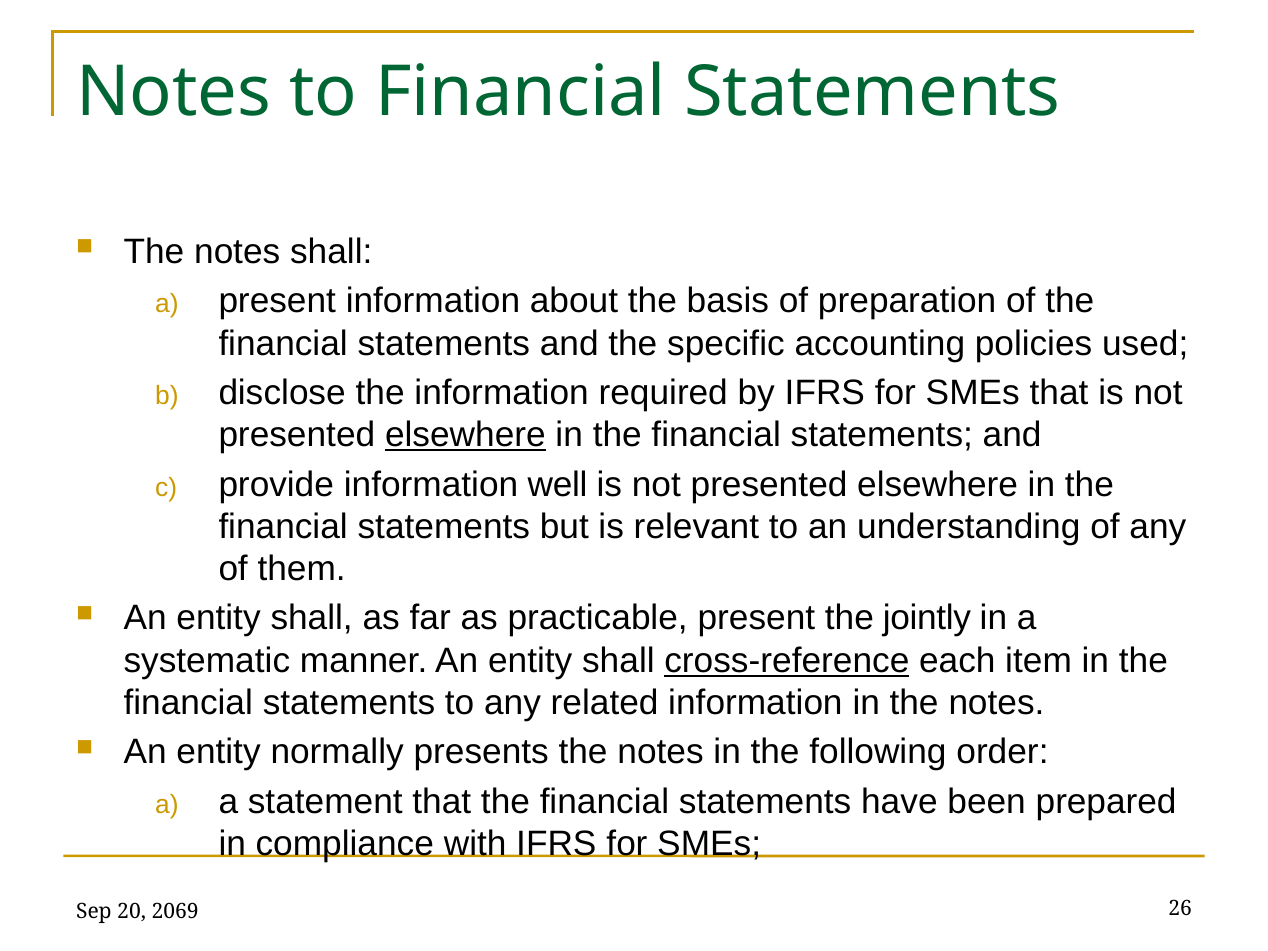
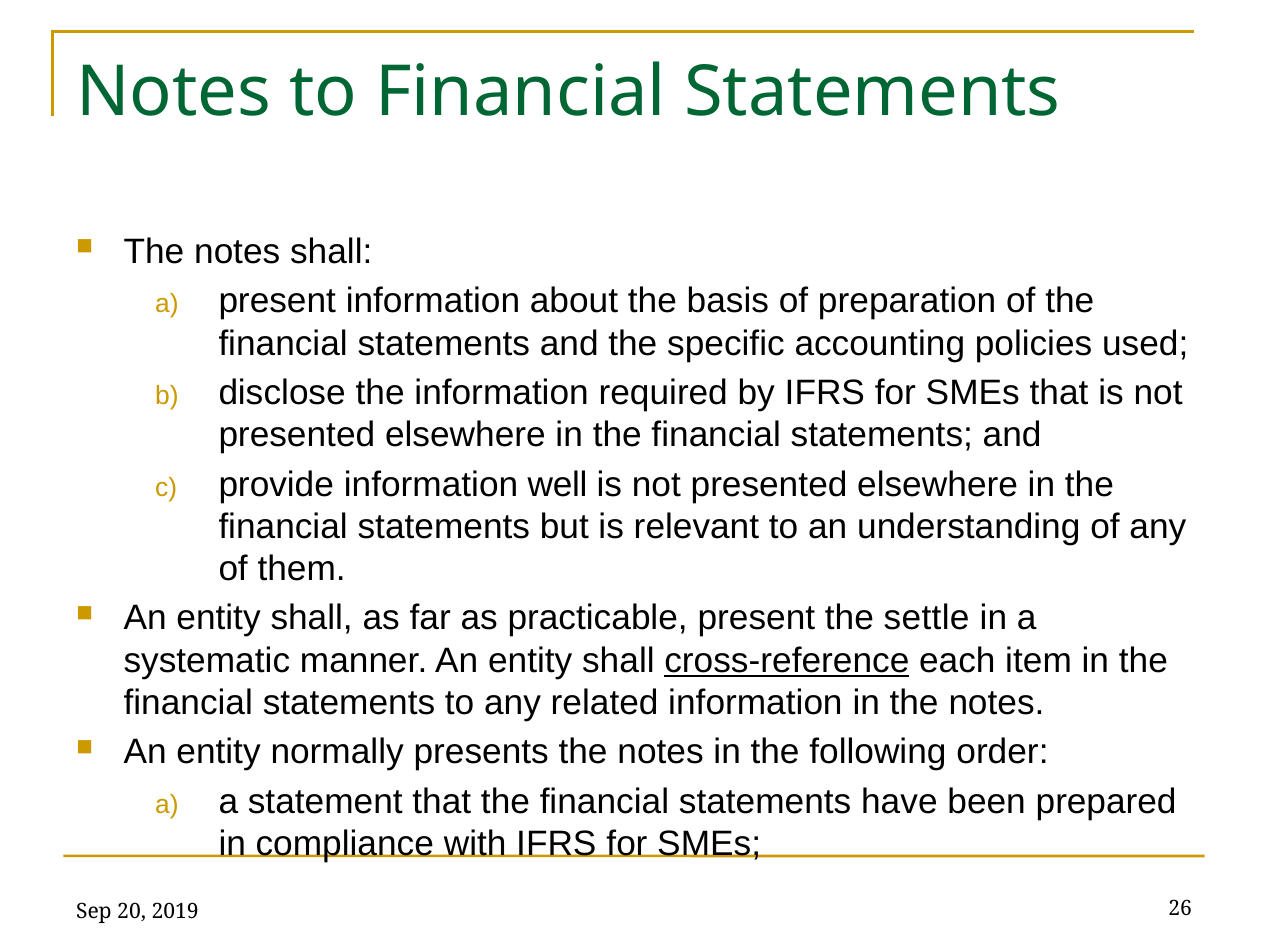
elsewhere underline: present -> none (465, 435)
jointly: jointly -> settle (927, 618)
2069: 2069 -> 2019 (175, 912)
